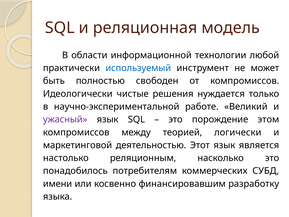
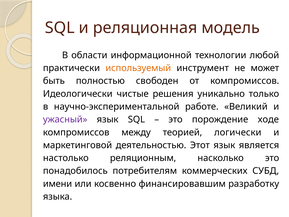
используемый colour: blue -> orange (138, 68)
нуждается: нуждается -> уникально (221, 94)
этом: этом -> ходе (268, 119)
